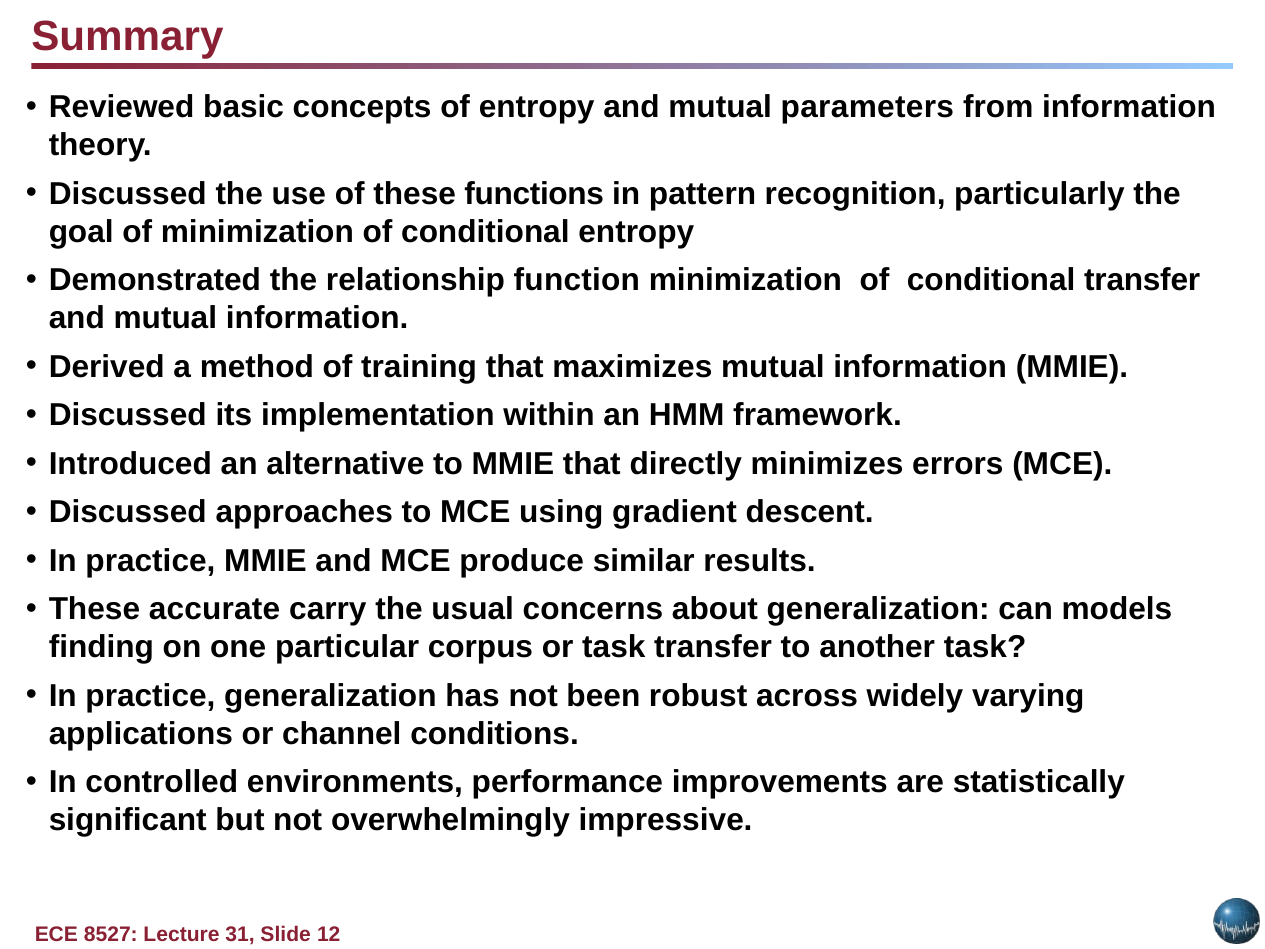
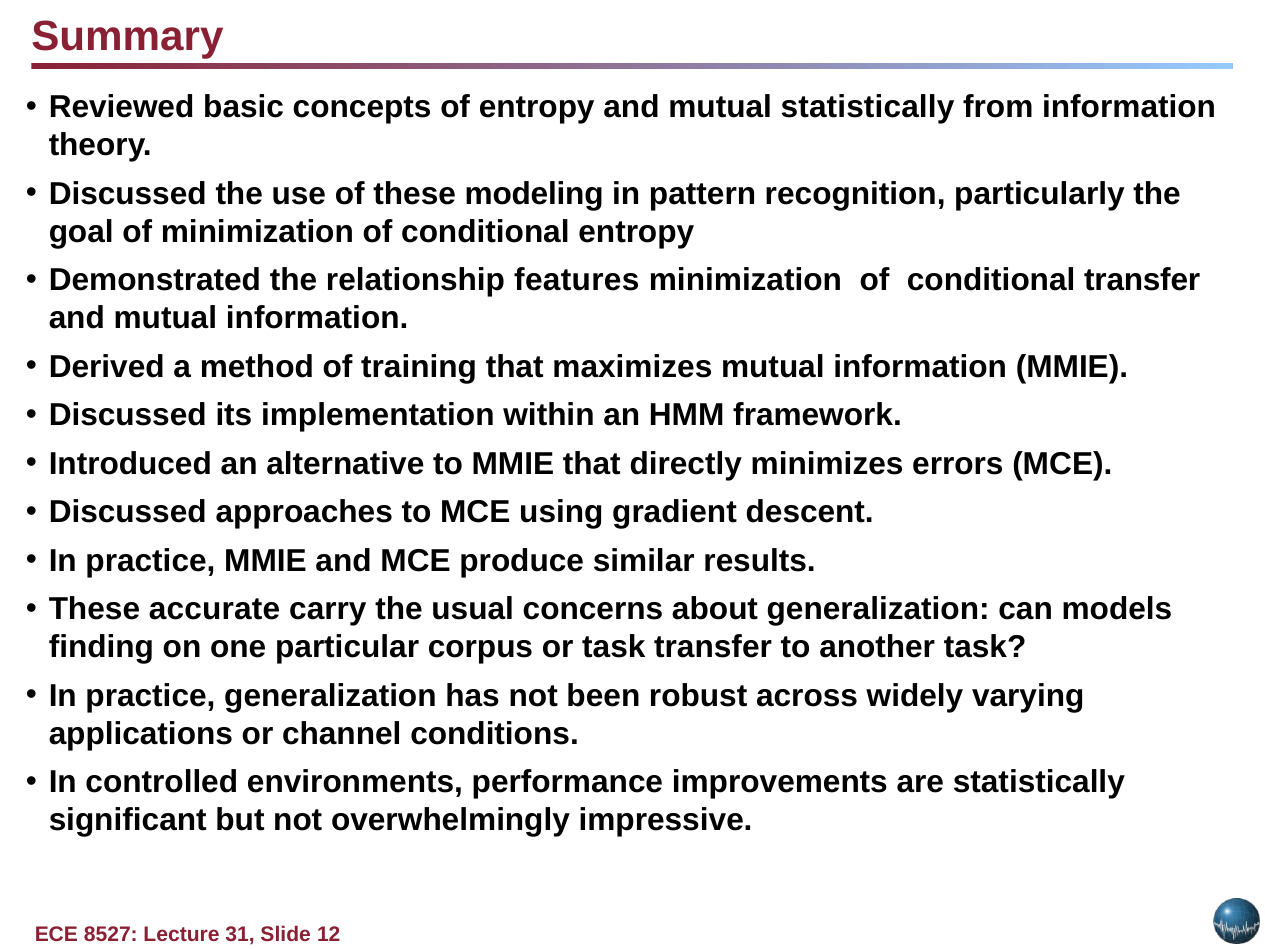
mutual parameters: parameters -> statistically (867, 107)
functions: functions -> modeling (534, 194)
function: function -> features (577, 280)
